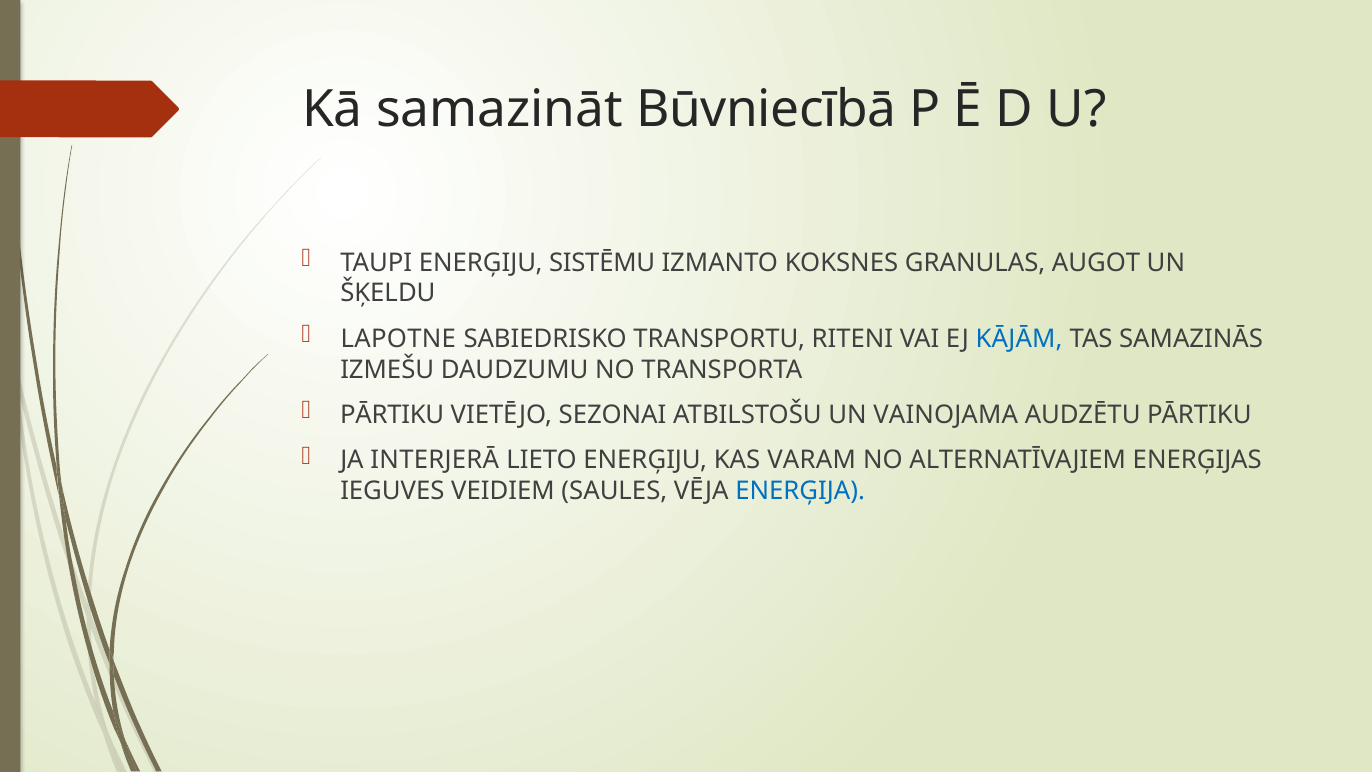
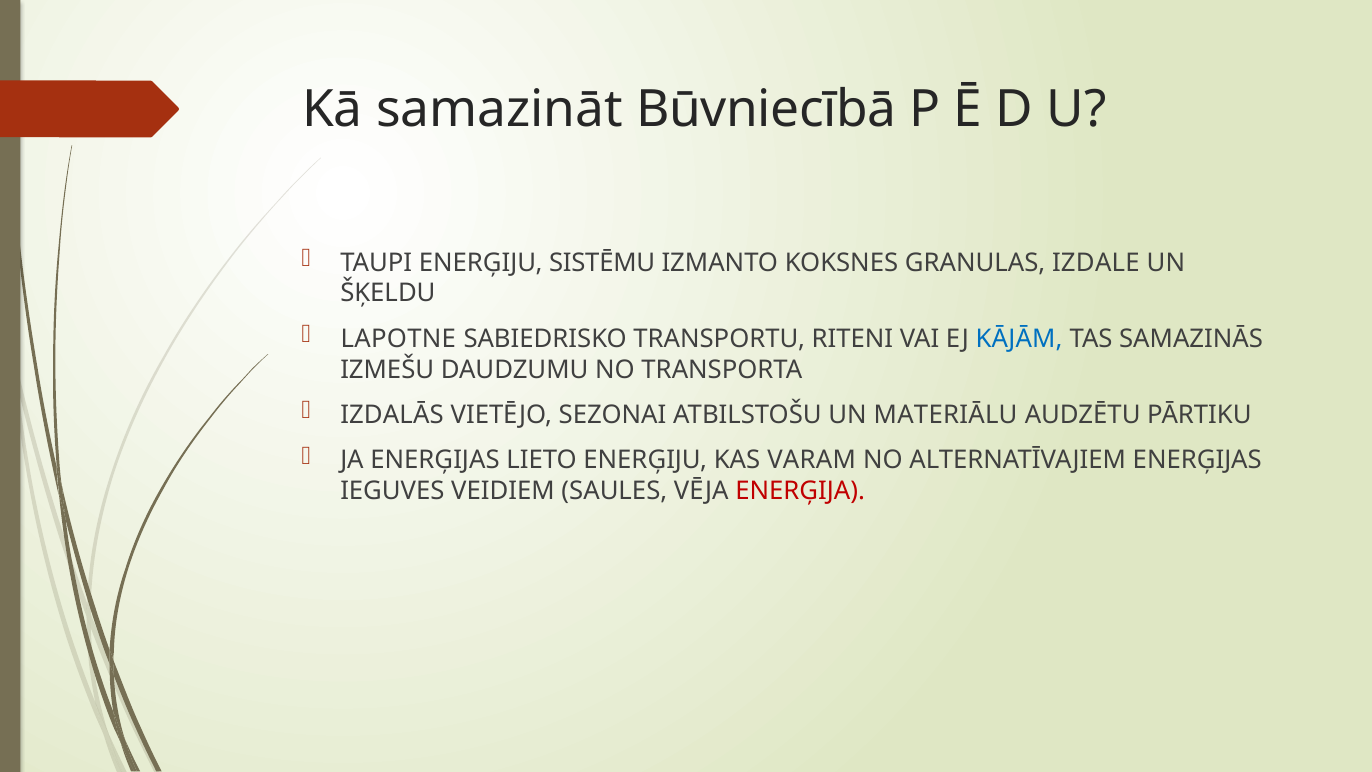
AUGOT: AUGOT -> IZDALE (1096, 262)
PĀRTIKU: PĀRTIKU -> IZDALĀS (392, 415)
VAINOJAMA: VAINOJAMA -> MATERIĀLU (946, 415)
JA INTERJERĀ: INTERJERĀ -> ENERĢIJAS (435, 460)
ENERĢIJA colour: blue -> red (800, 491)
